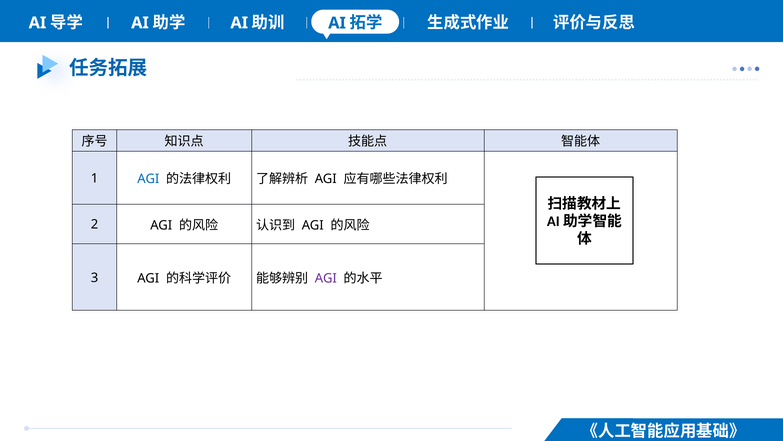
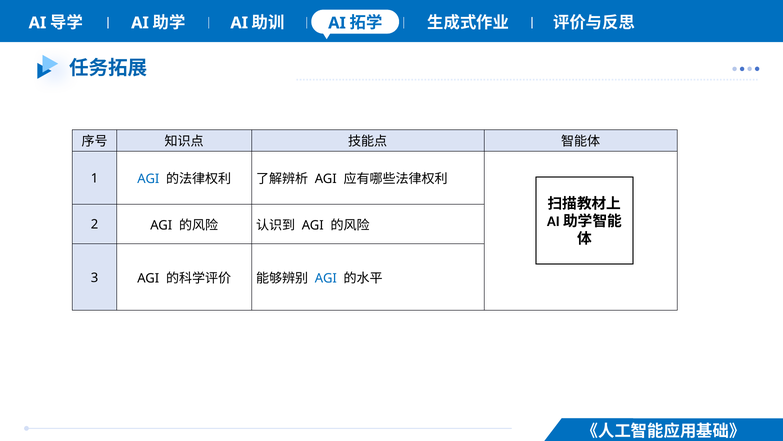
AGI colour: purple -> blue (326, 278)
